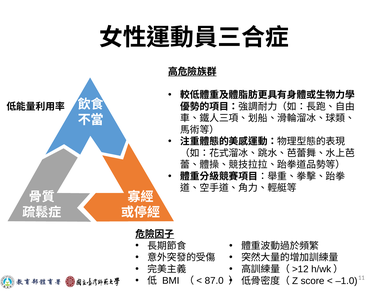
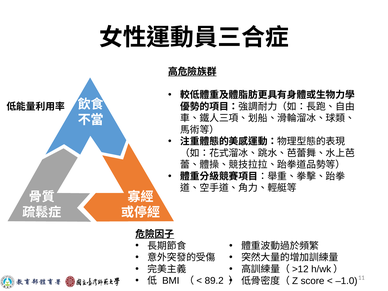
87.0: 87.0 -> 89.2 (214, 281)
